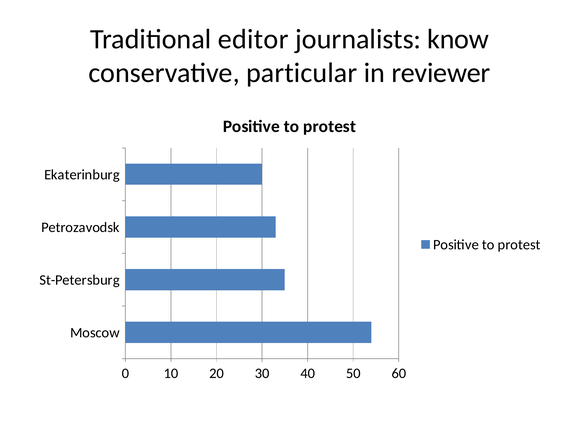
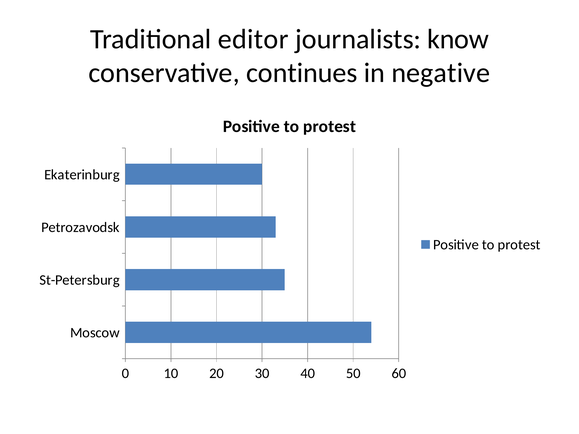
particular: particular -> continues (302, 73)
reviewer: reviewer -> negative (441, 73)
